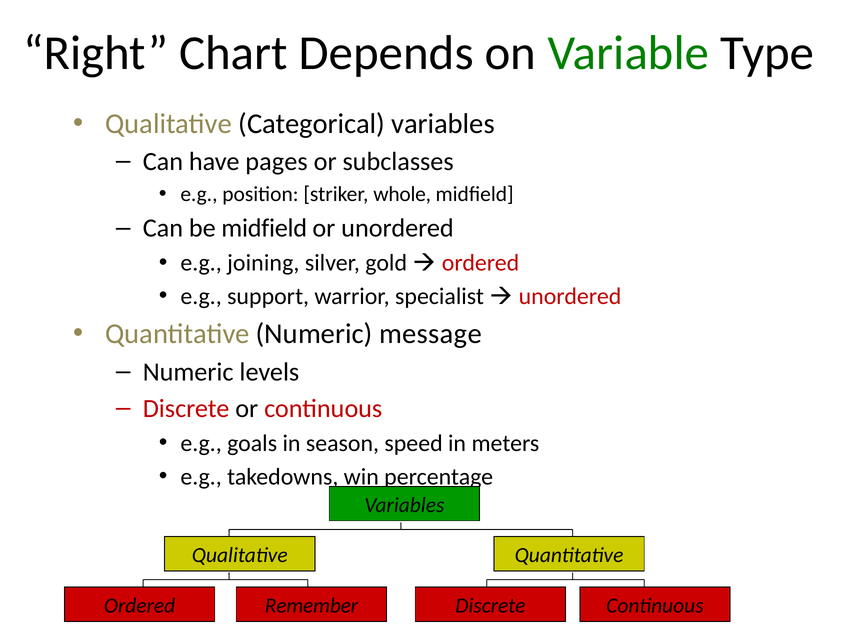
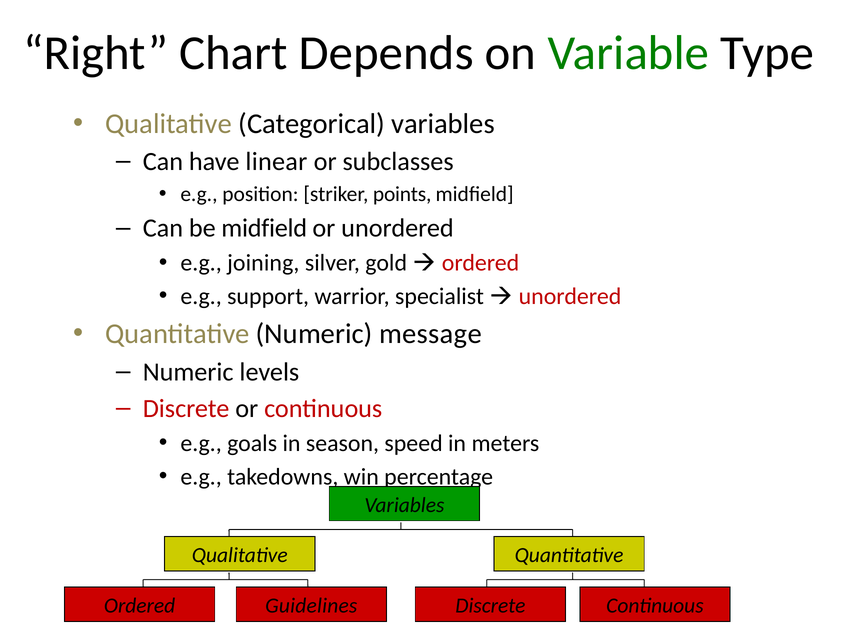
pages: pages -> linear (276, 162)
whole: whole -> points (402, 194)
Remember: Remember -> Guidelines (311, 606)
